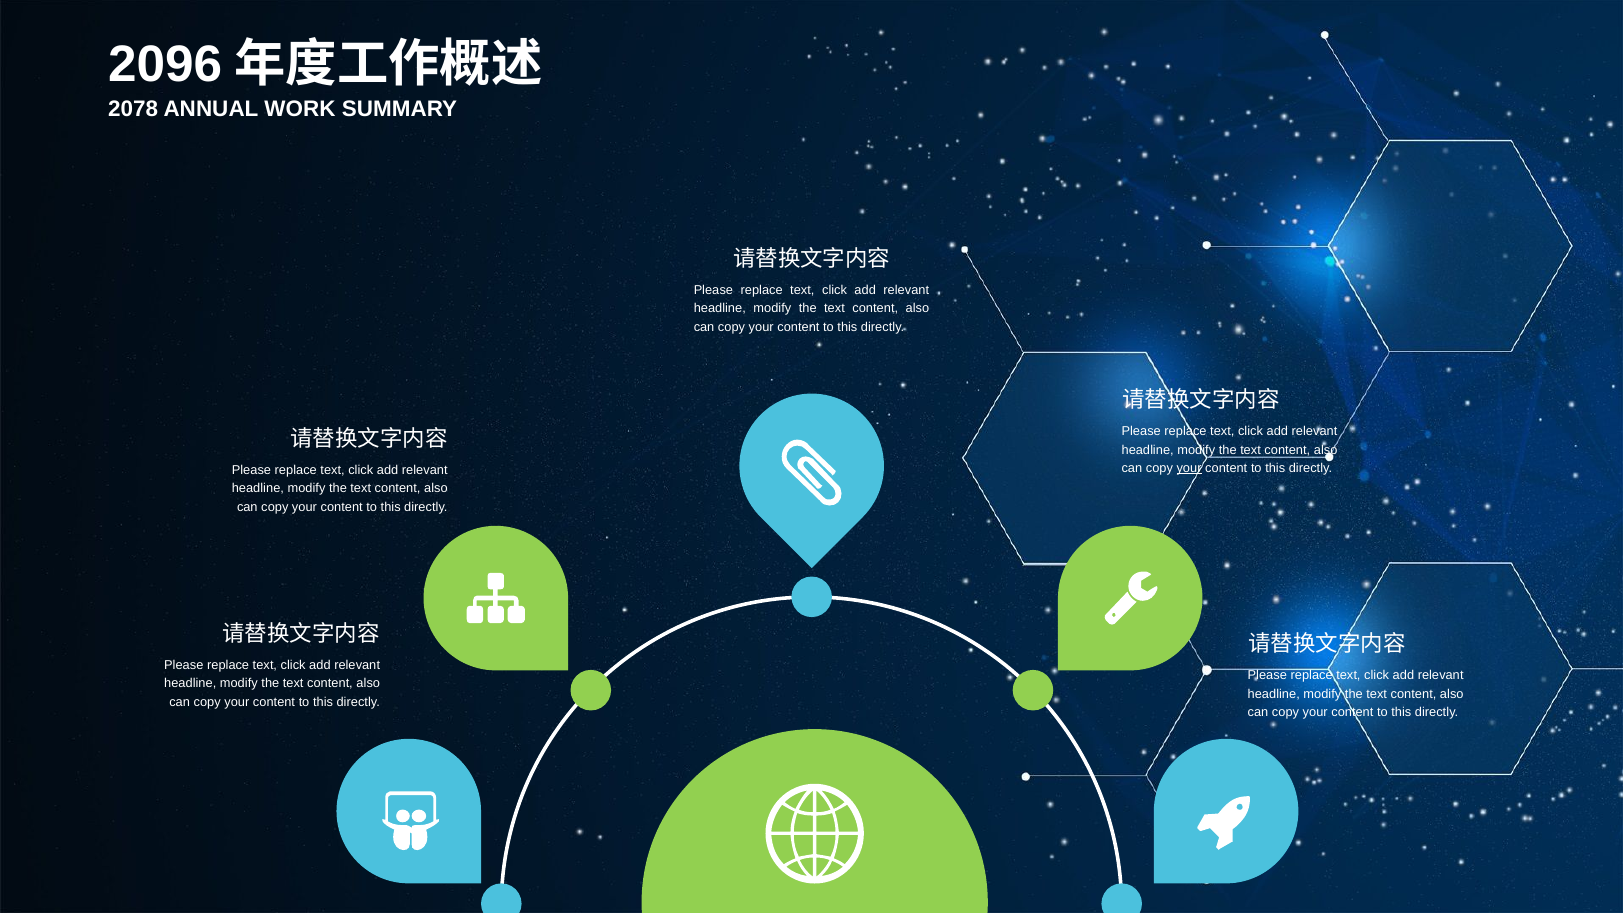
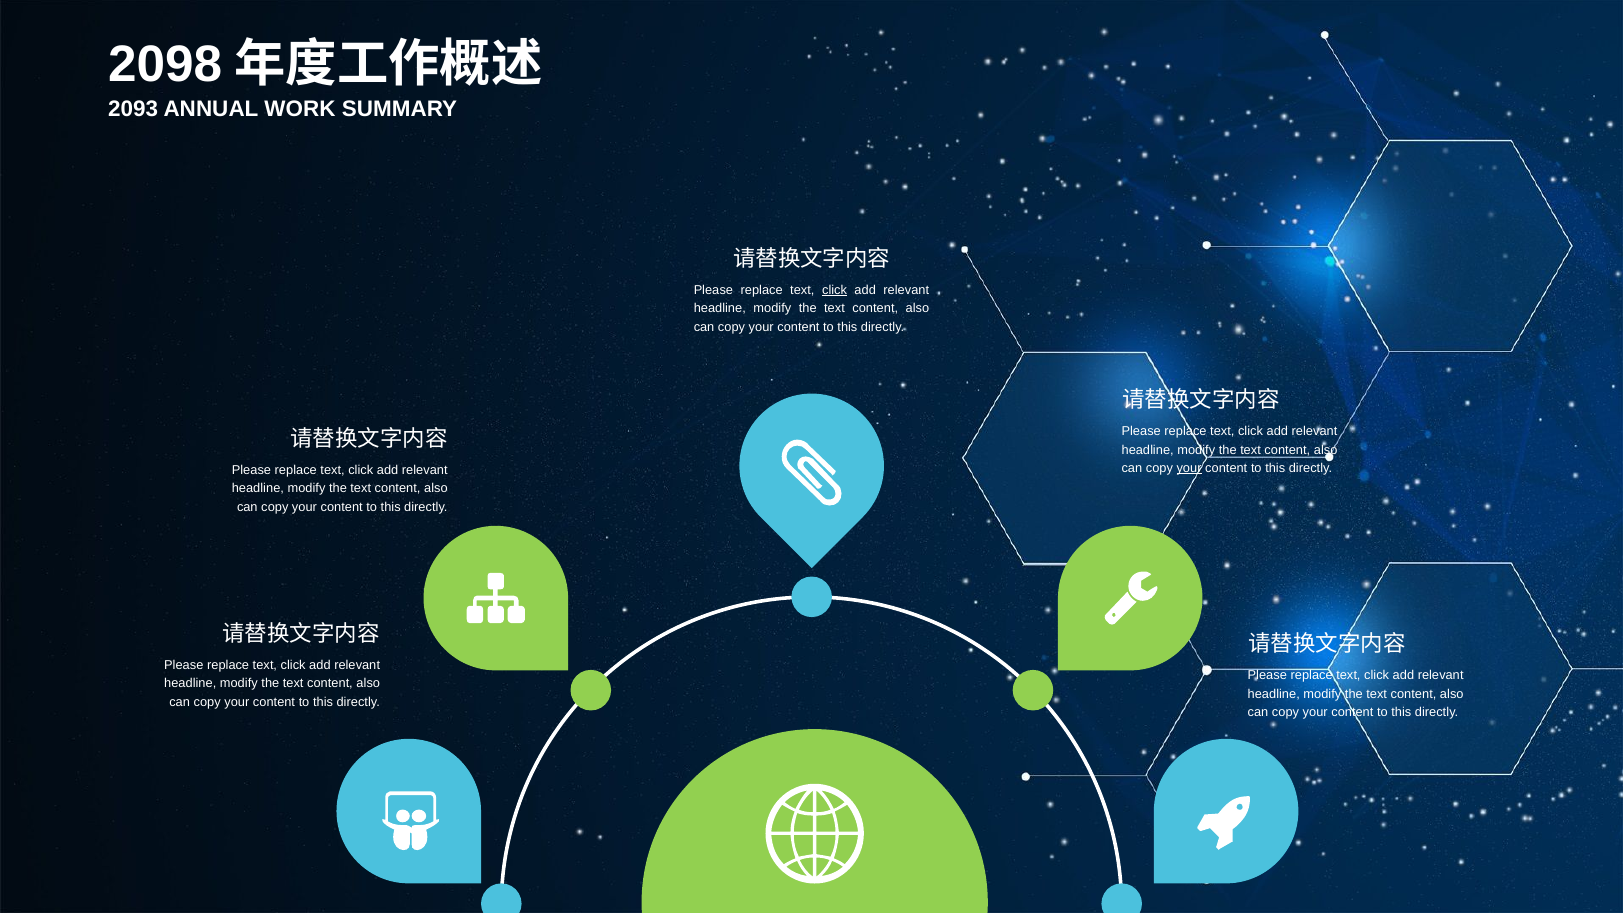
2096: 2096 -> 2098 (165, 64)
2078: 2078 -> 2093 (133, 109)
click underline: none -> present (835, 290)
